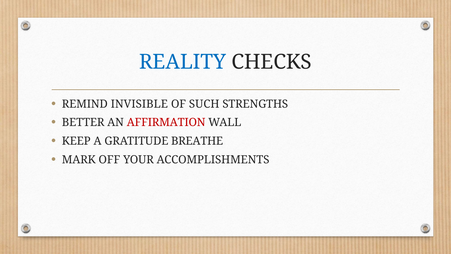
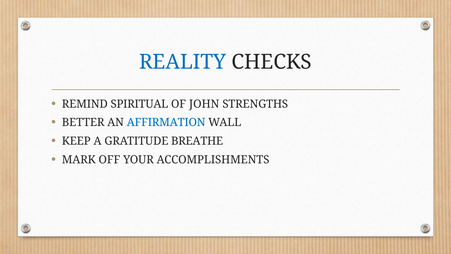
INVISIBLE: INVISIBLE -> SPIRITUAL (139, 104)
SUCH: SUCH -> JOHN (204, 104)
AFFIRMATION colour: red -> blue (166, 122)
